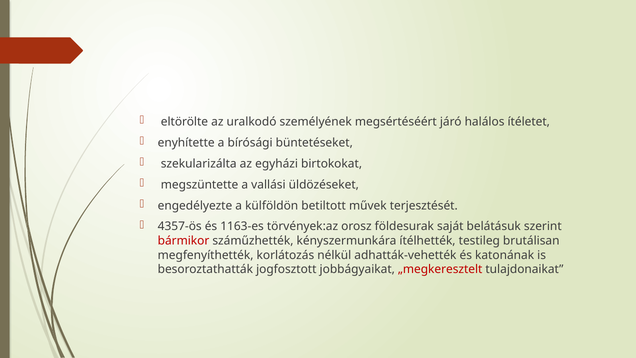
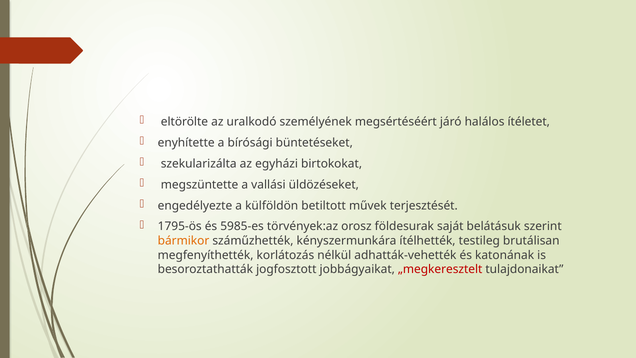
4357-ös: 4357-ös -> 1795-ös (180, 226)
1163-es: 1163-es -> 5985-es (242, 226)
bármikor colour: red -> orange (184, 241)
